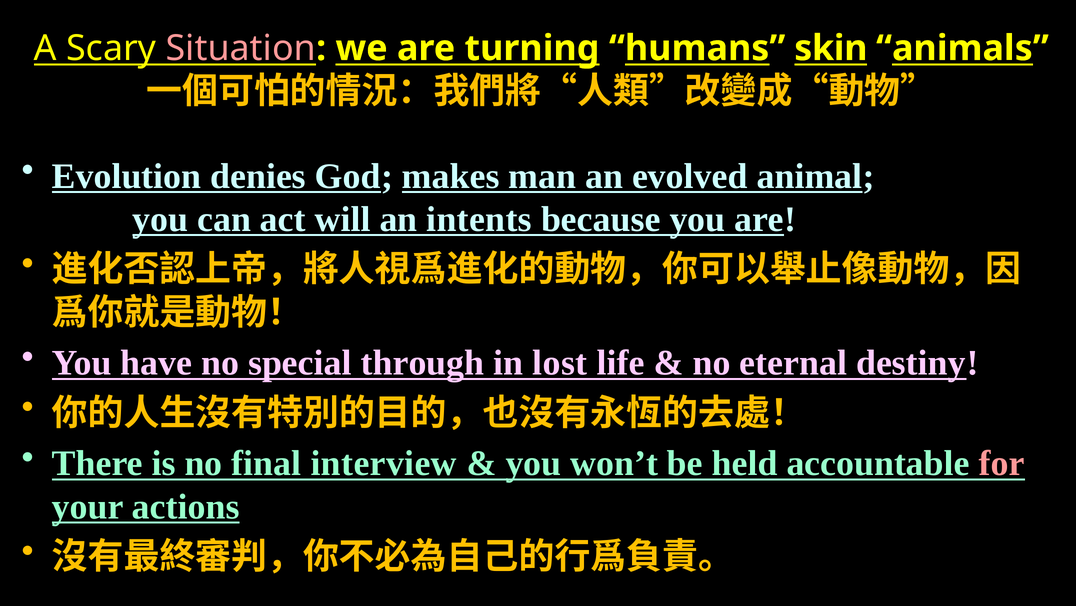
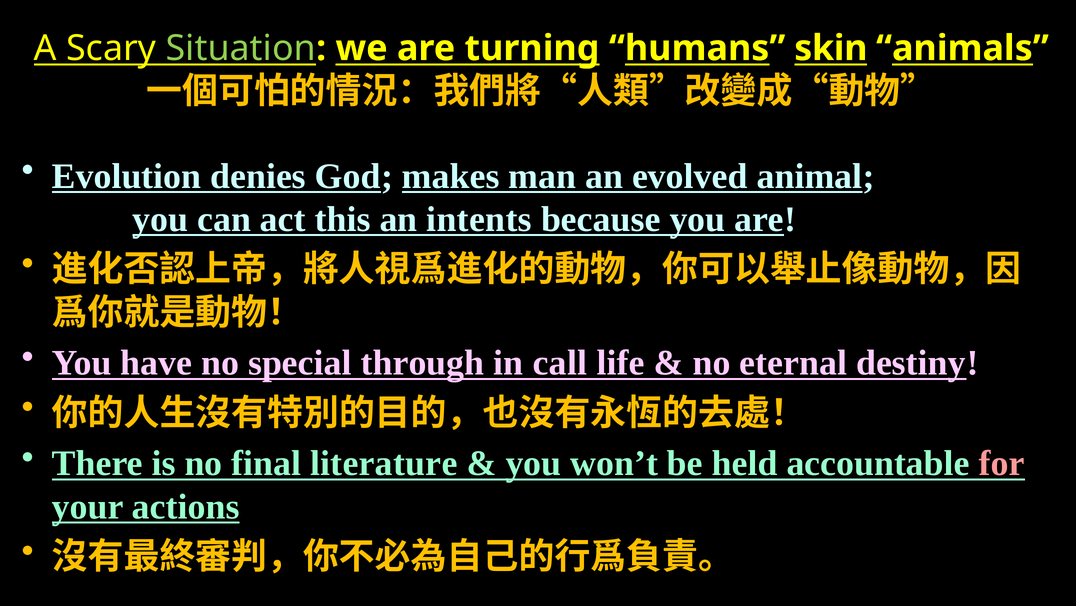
Situation colour: pink -> light green (241, 48)
will: will -> this (343, 219)
lost: lost -> call (560, 363)
interview: interview -> literature (384, 463)
